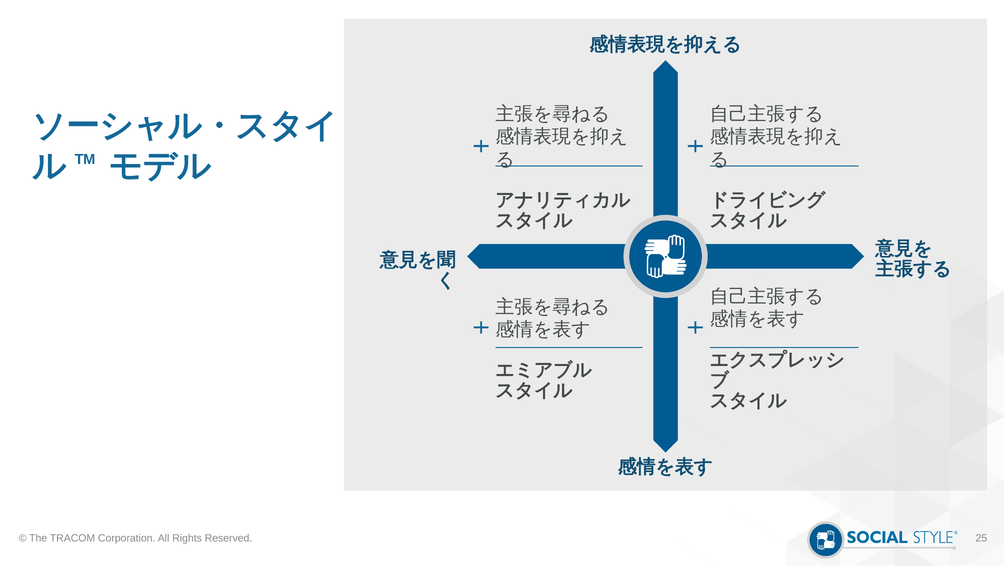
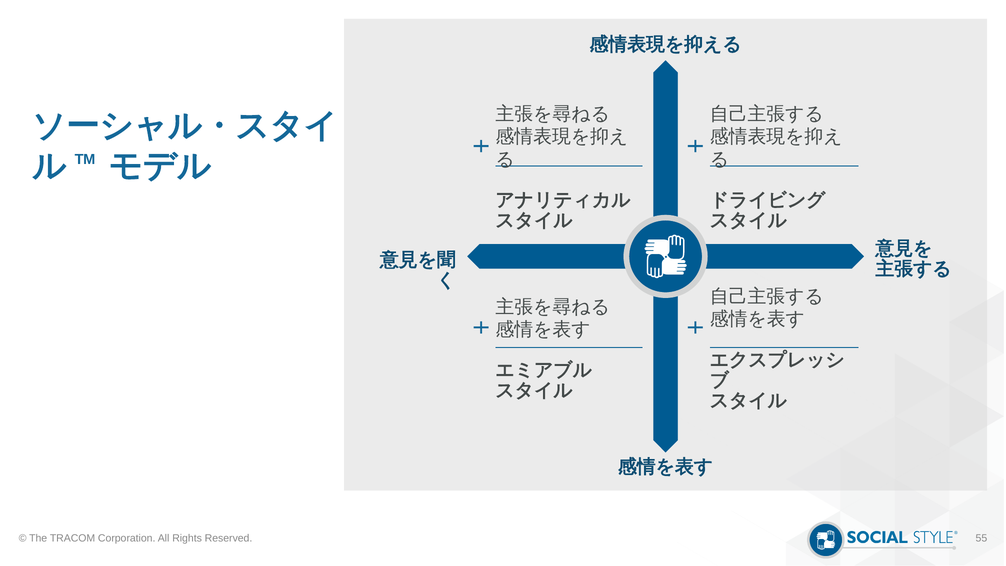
25: 25 -> 55 (981, 538)
